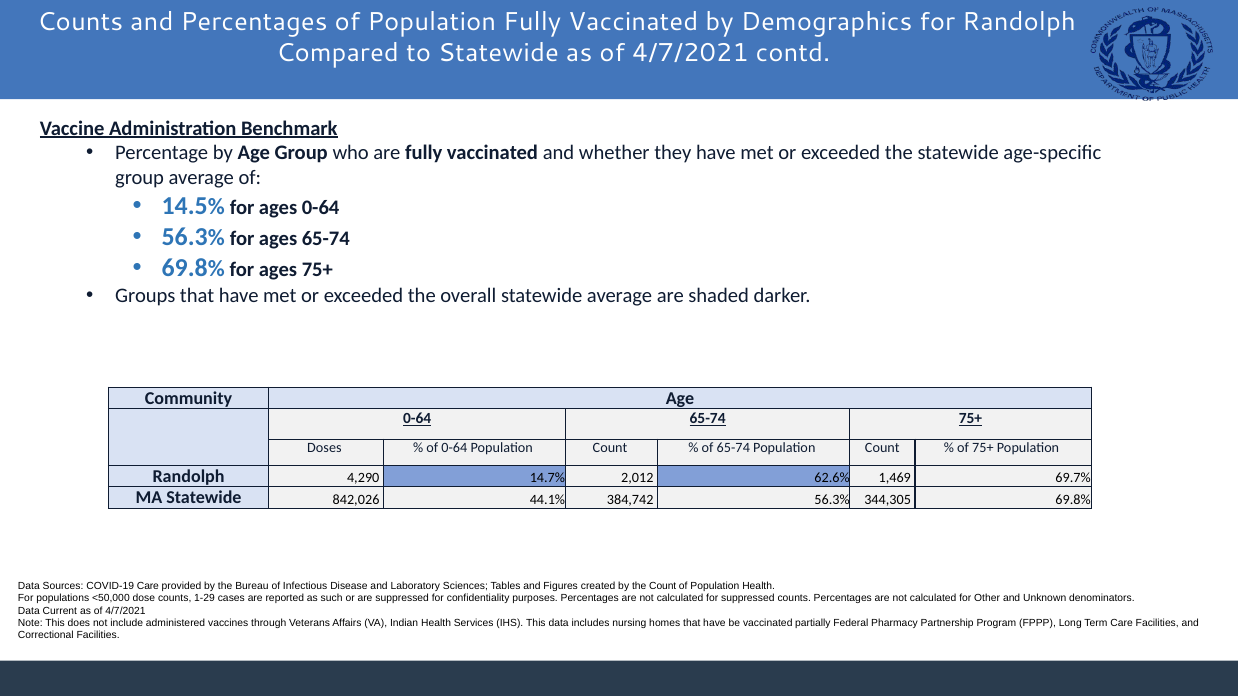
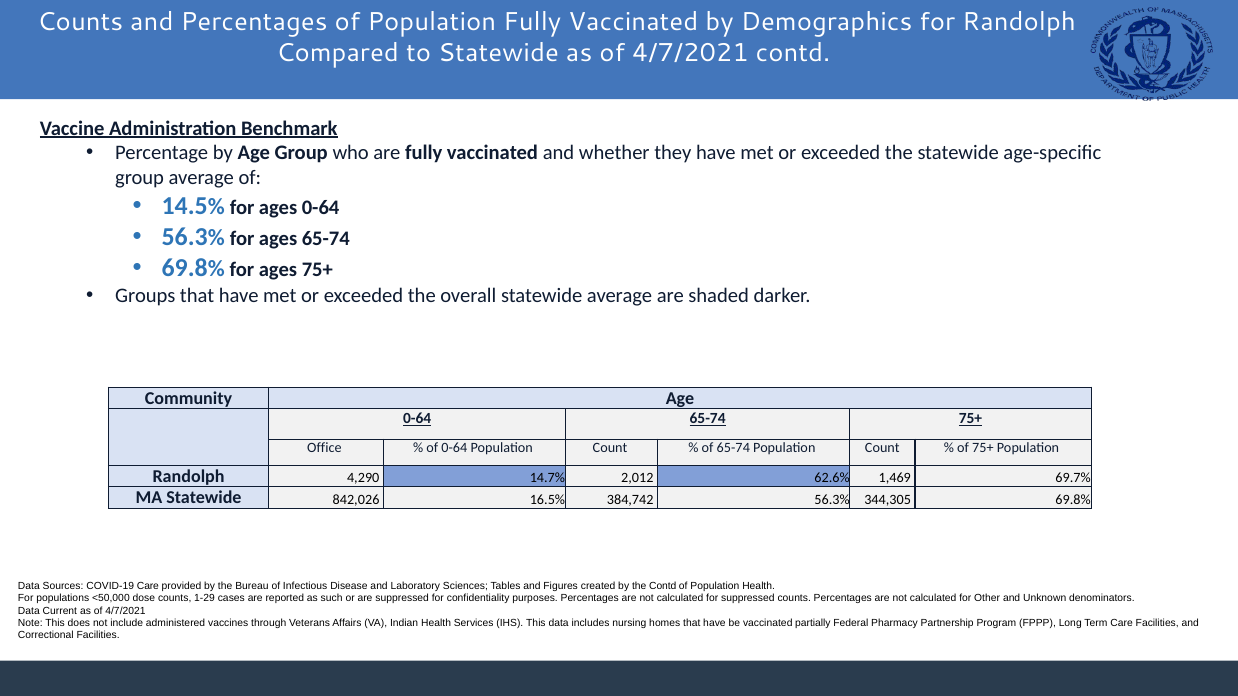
Doses: Doses -> Office (324, 448)
44.1%: 44.1% -> 16.5% (547, 500)
the Count: Count -> Contd (663, 586)
